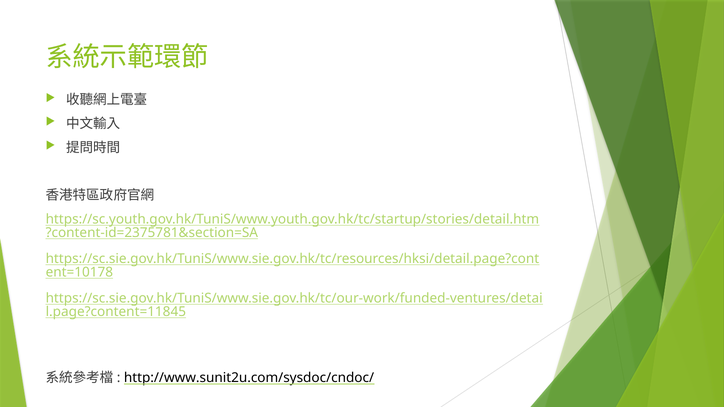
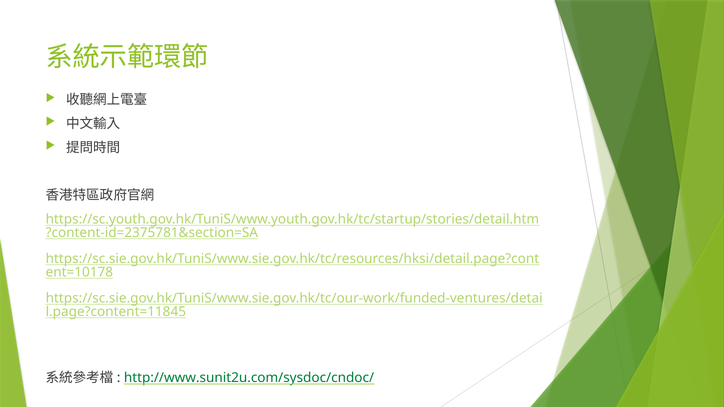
http://www.sunit2u.com/sysdoc/cndoc/ colour: black -> green (249, 378)
